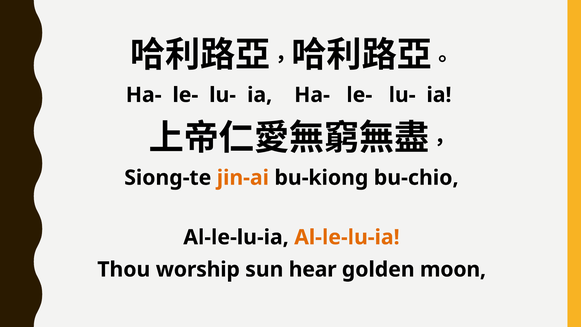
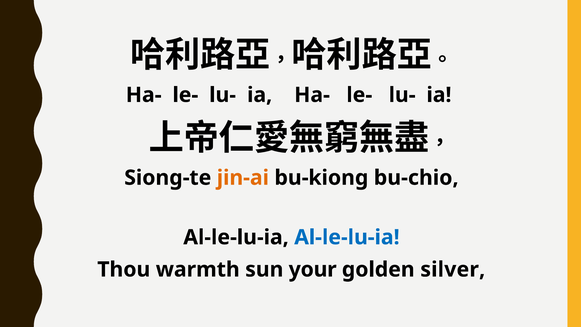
Al-le-lu-ia colour: orange -> blue (347, 237)
worship: worship -> warmth (198, 269)
hear: hear -> your (313, 269)
moon: moon -> silver (453, 269)
